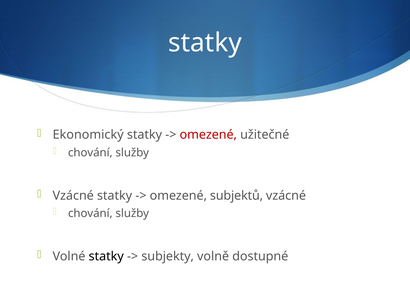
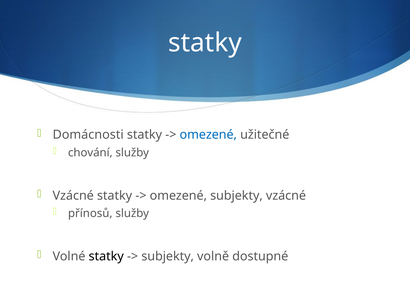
Ekonomický: Ekonomický -> Domácnosti (88, 135)
omezené colour: red -> blue (208, 135)
omezené subjektů: subjektů -> subjekty (236, 195)
chování: chování -> přínosů (90, 213)
